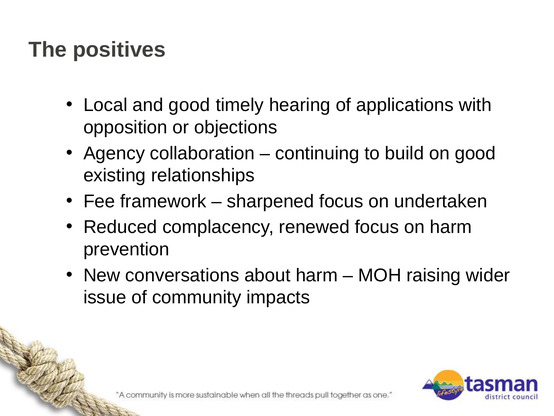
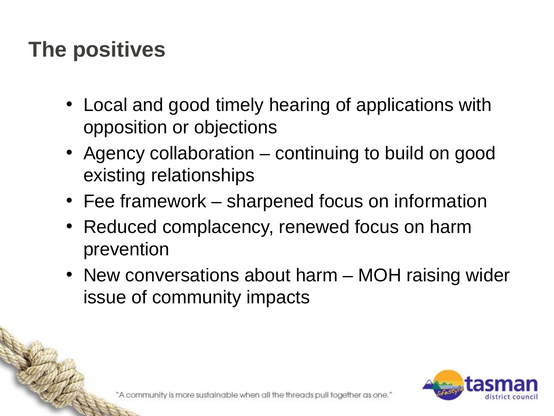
undertaken: undertaken -> information (441, 201)
